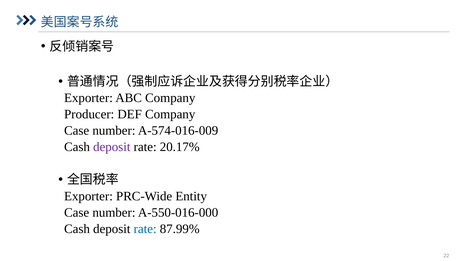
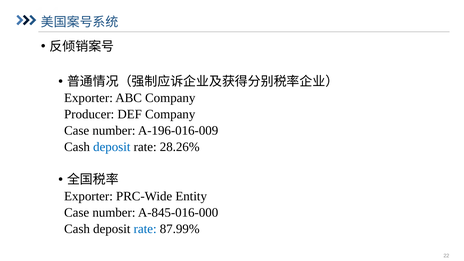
A-574-016-009: A-574-016-009 -> A-196-016-009 (178, 131)
deposit colour: purple -> blue (112, 147)
20.17%: 20.17% -> 28.26% (180, 147)
A-550-016-000: A-550-016-000 -> A-845-016-000 (178, 212)
